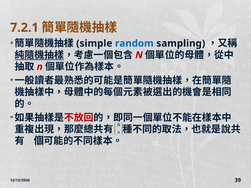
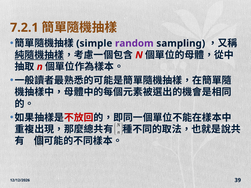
random colour: blue -> purple (134, 43)
